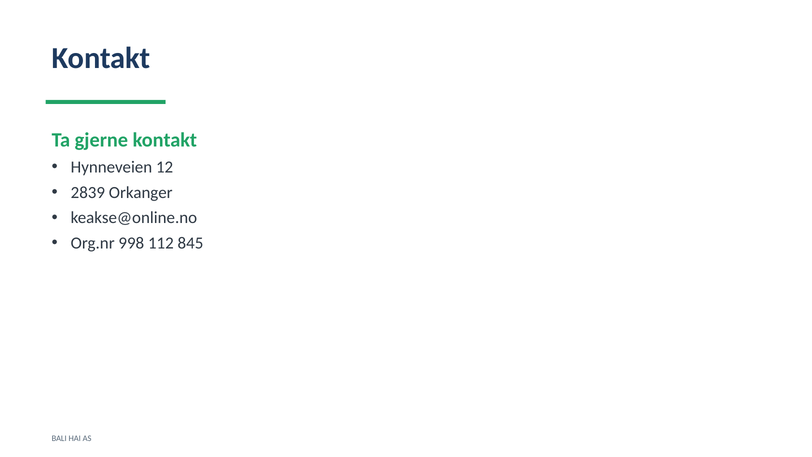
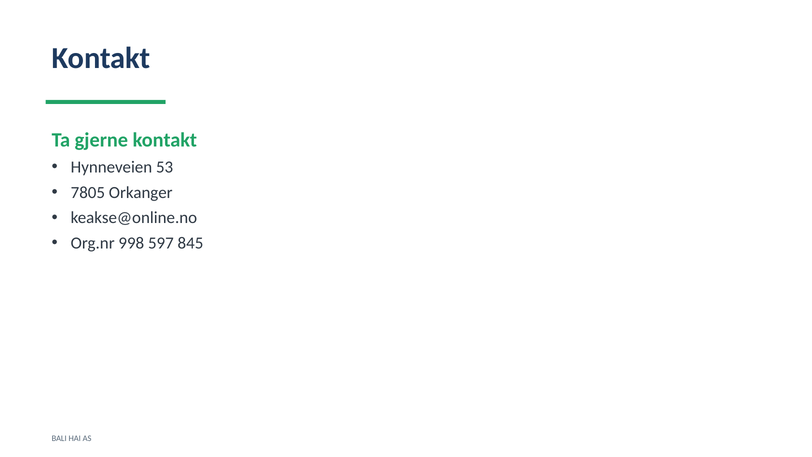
12: 12 -> 53 (165, 167)
2839: 2839 -> 7805 (88, 192)
112: 112 -> 597 (161, 243)
